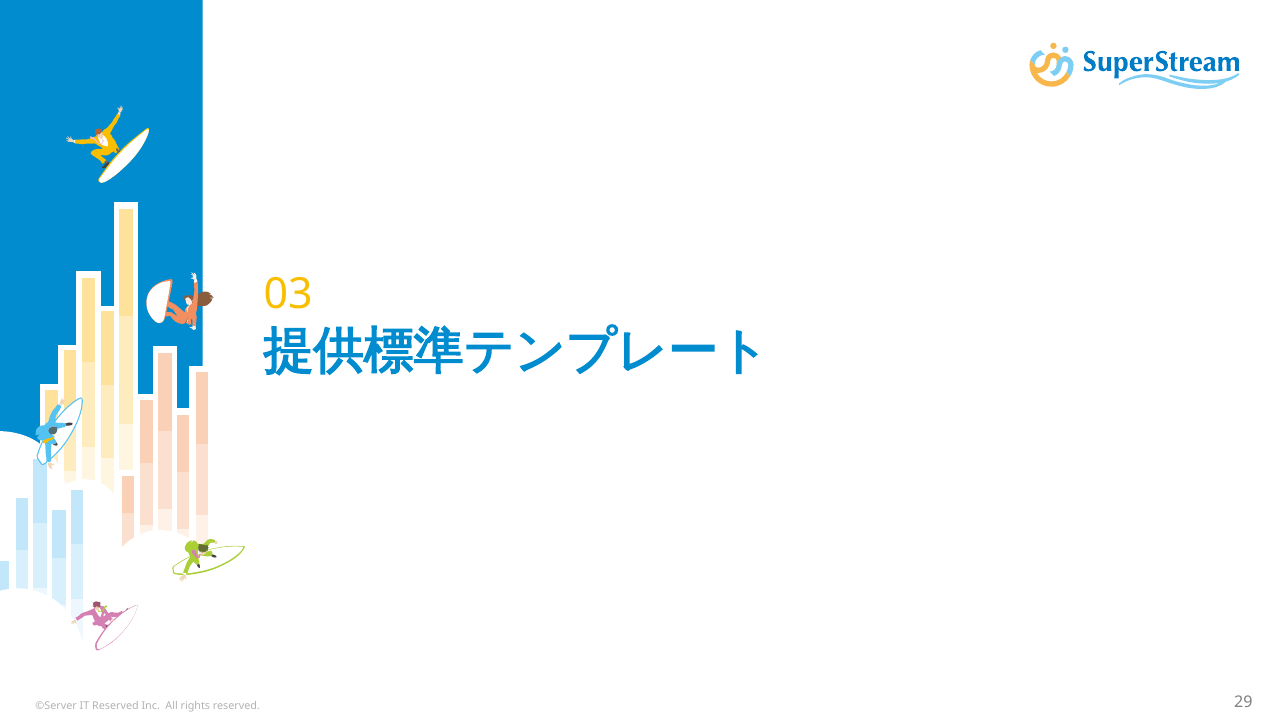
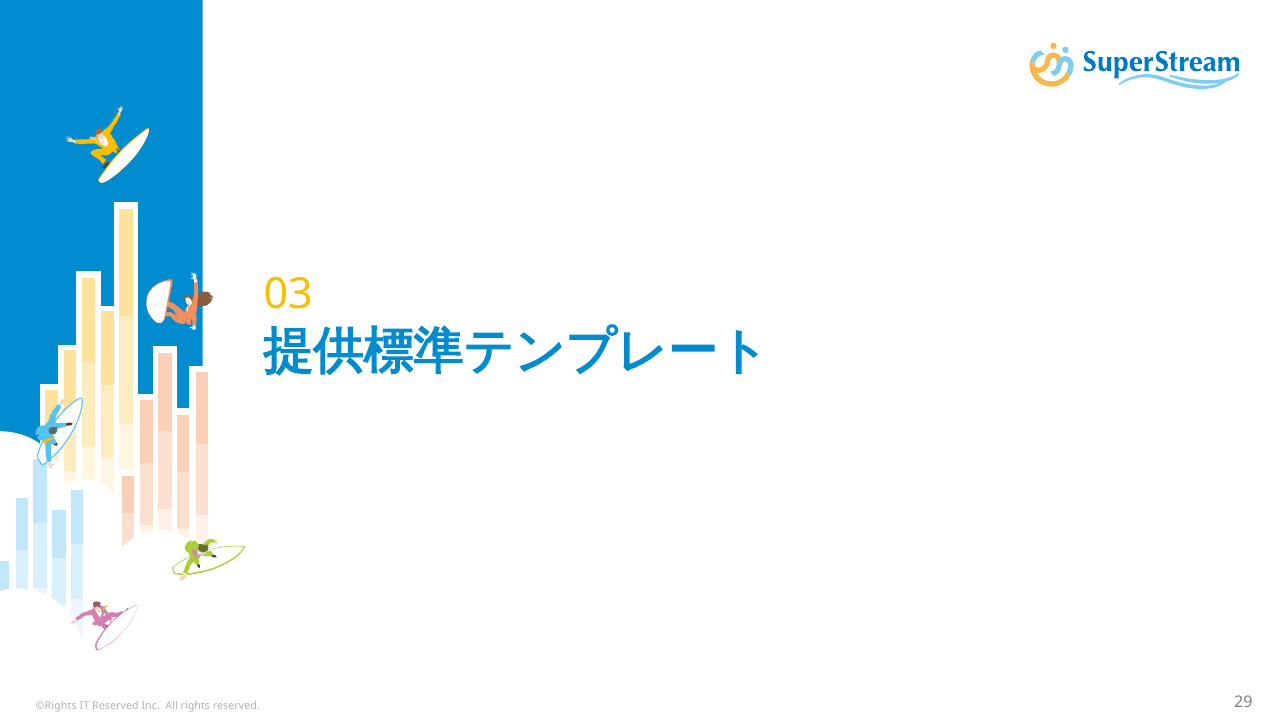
©Server: ©Server -> ©Rights (56, 706)
